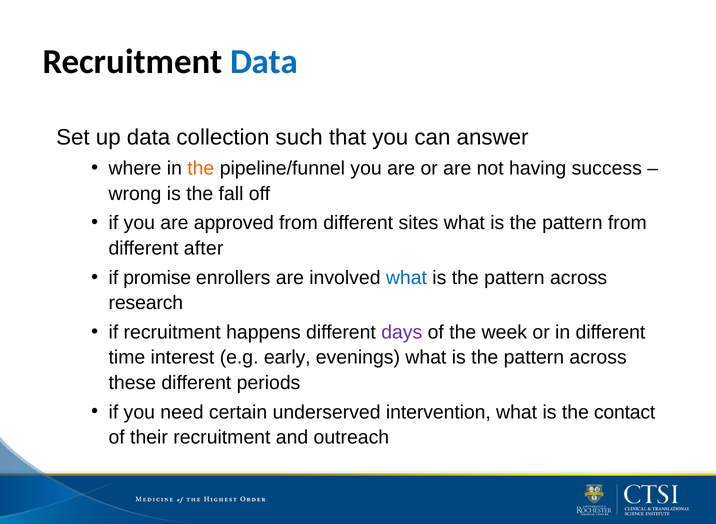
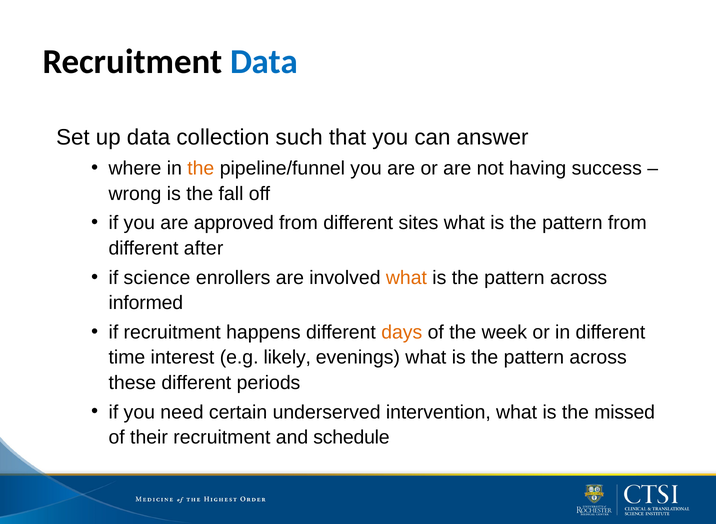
promise: promise -> science (157, 278)
what colour: blue -> orange (406, 278)
research: research -> informed (146, 303)
days colour: purple -> orange (402, 332)
early: early -> likely (287, 357)
contact: contact -> missed (625, 412)
outreach: outreach -> schedule (351, 437)
